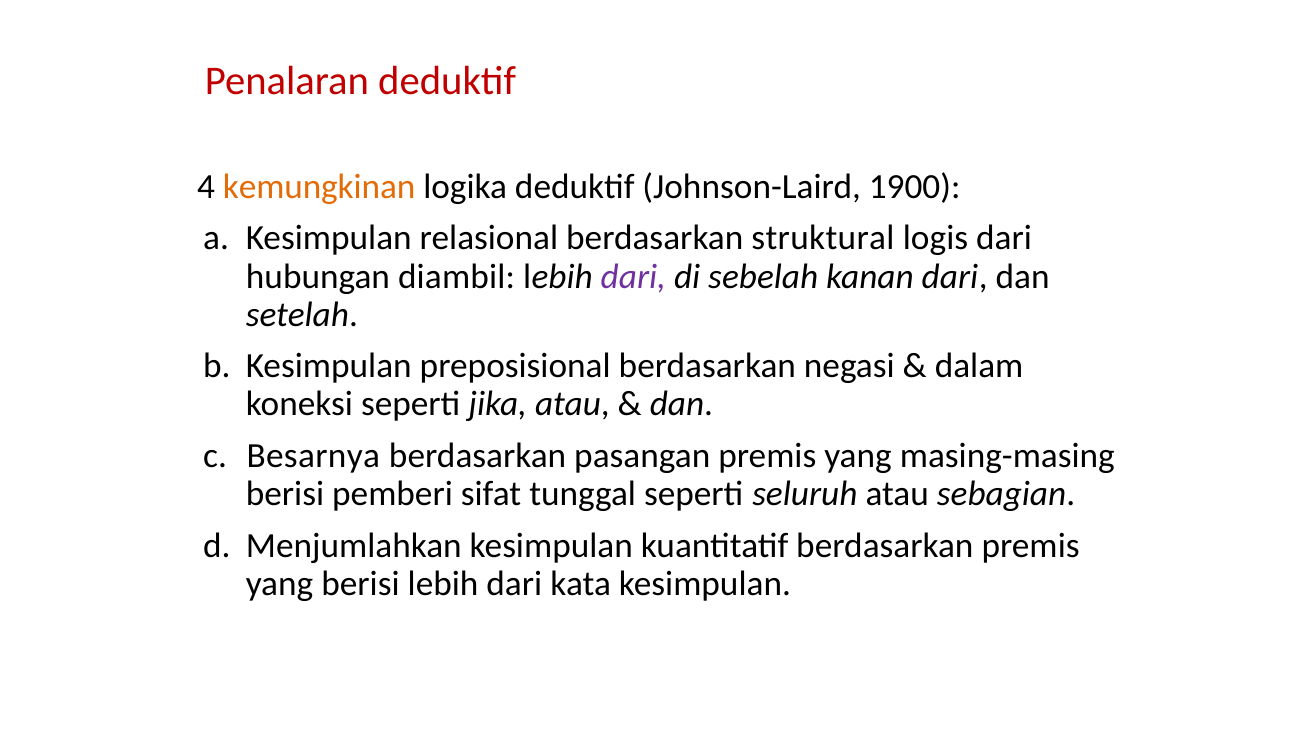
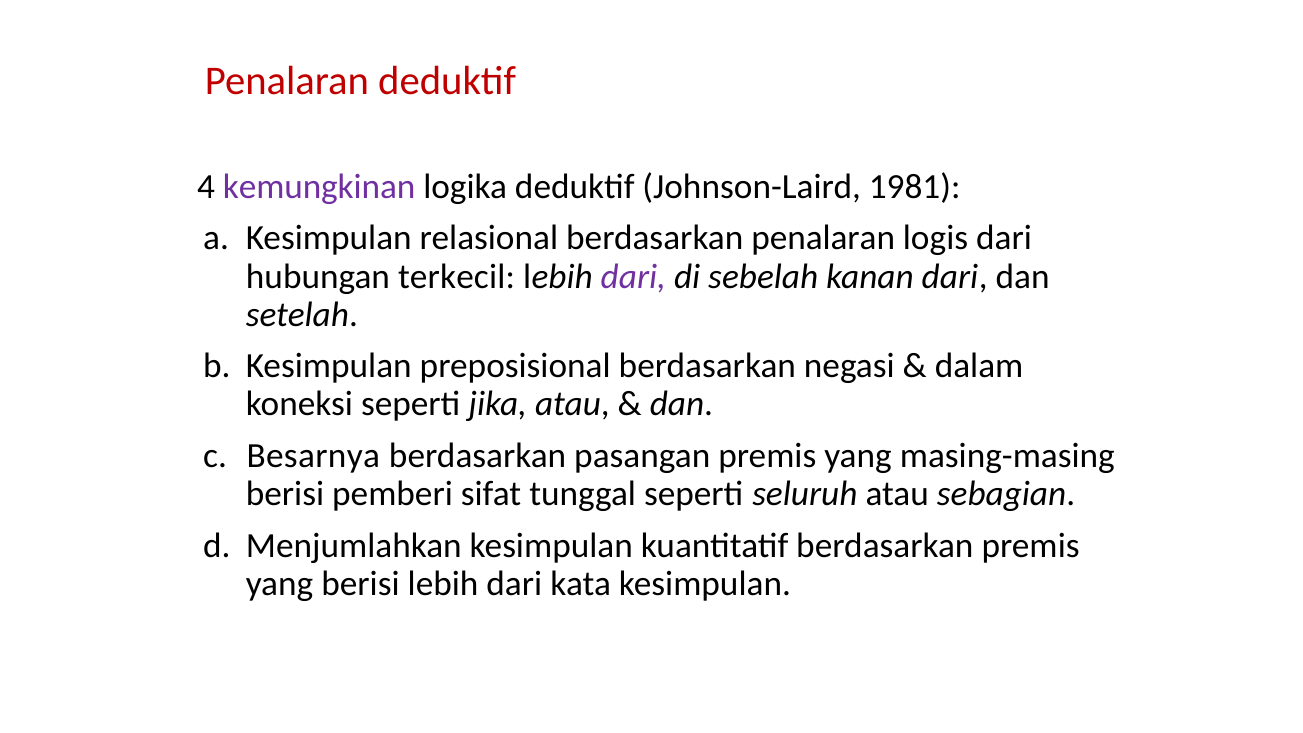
kemungkinan colour: orange -> purple (319, 187)
1900: 1900 -> 1981 (915, 187)
berdasarkan struktural: struktural -> penalaran (823, 238)
diambil: diambil -> terkecil (456, 276)
